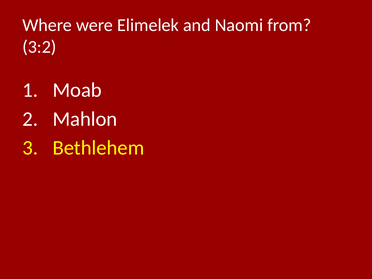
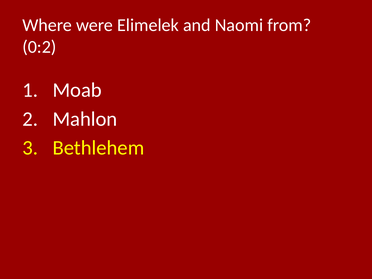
3:2: 3:2 -> 0:2 (39, 47)
